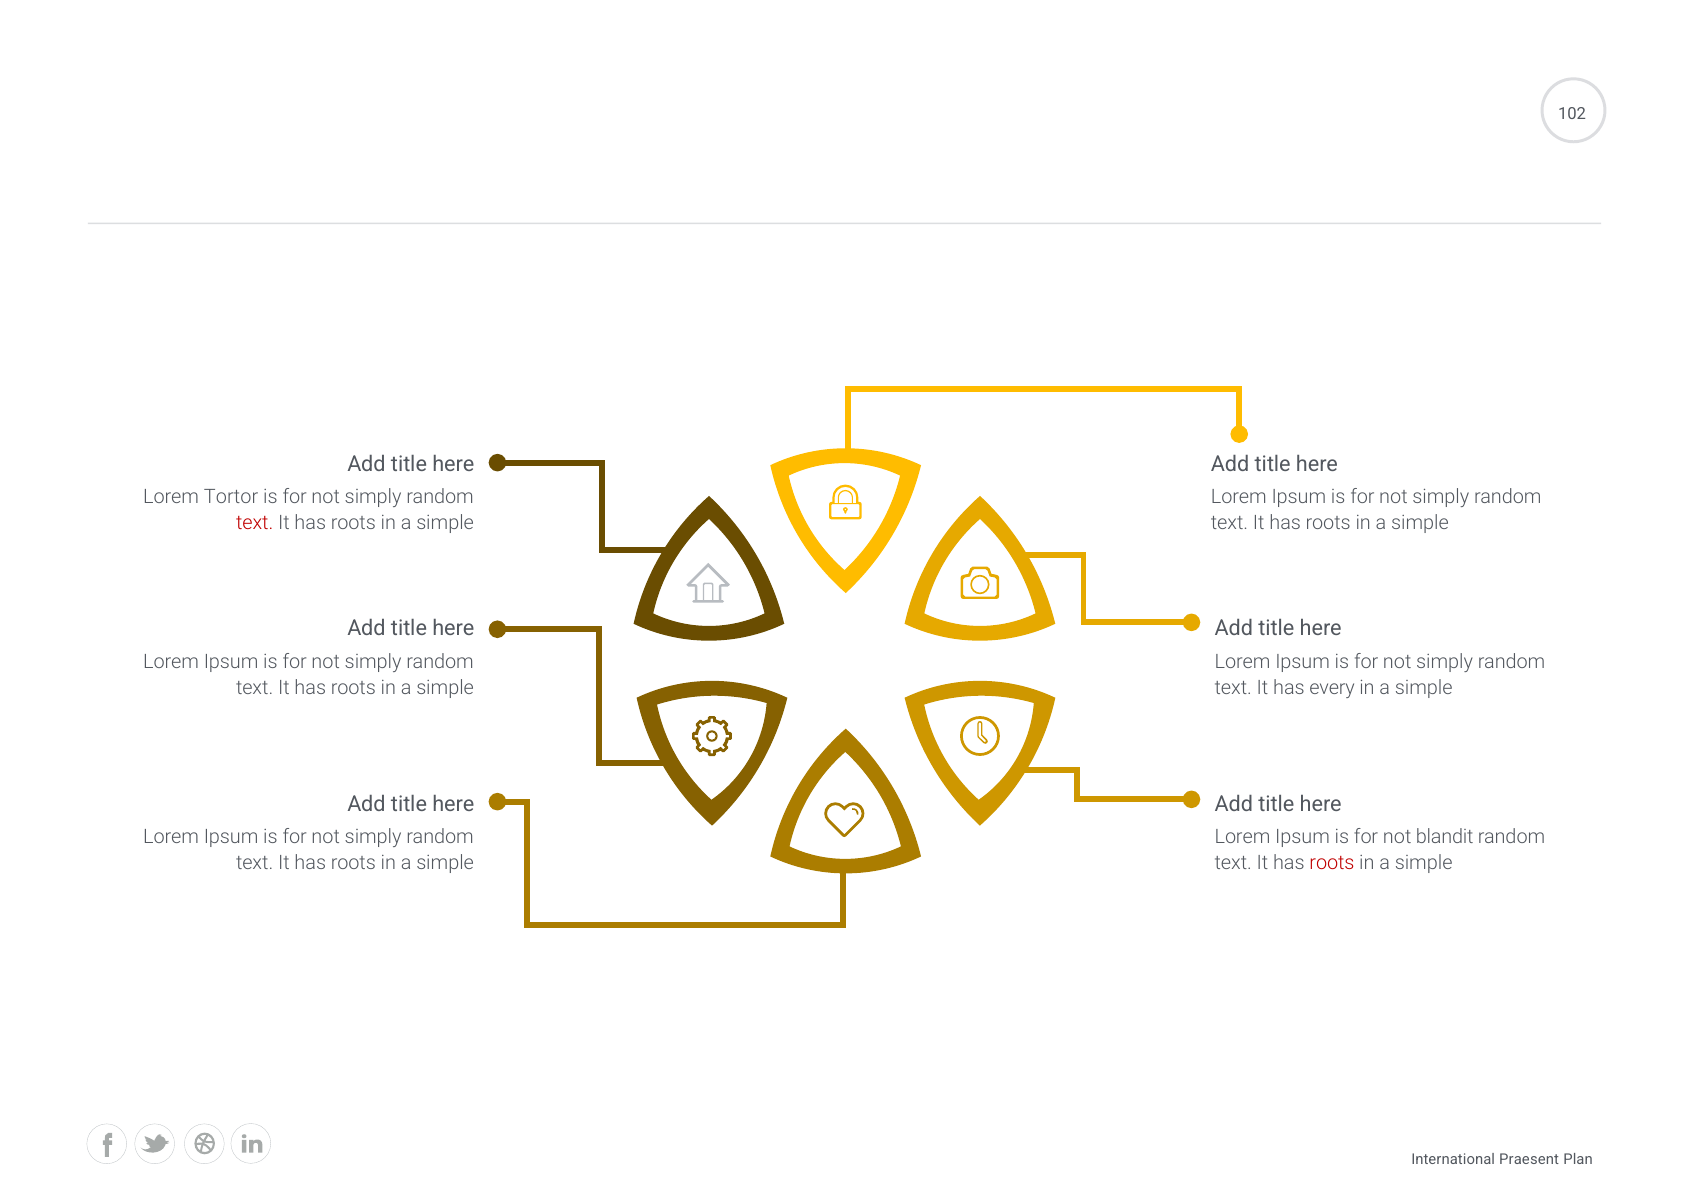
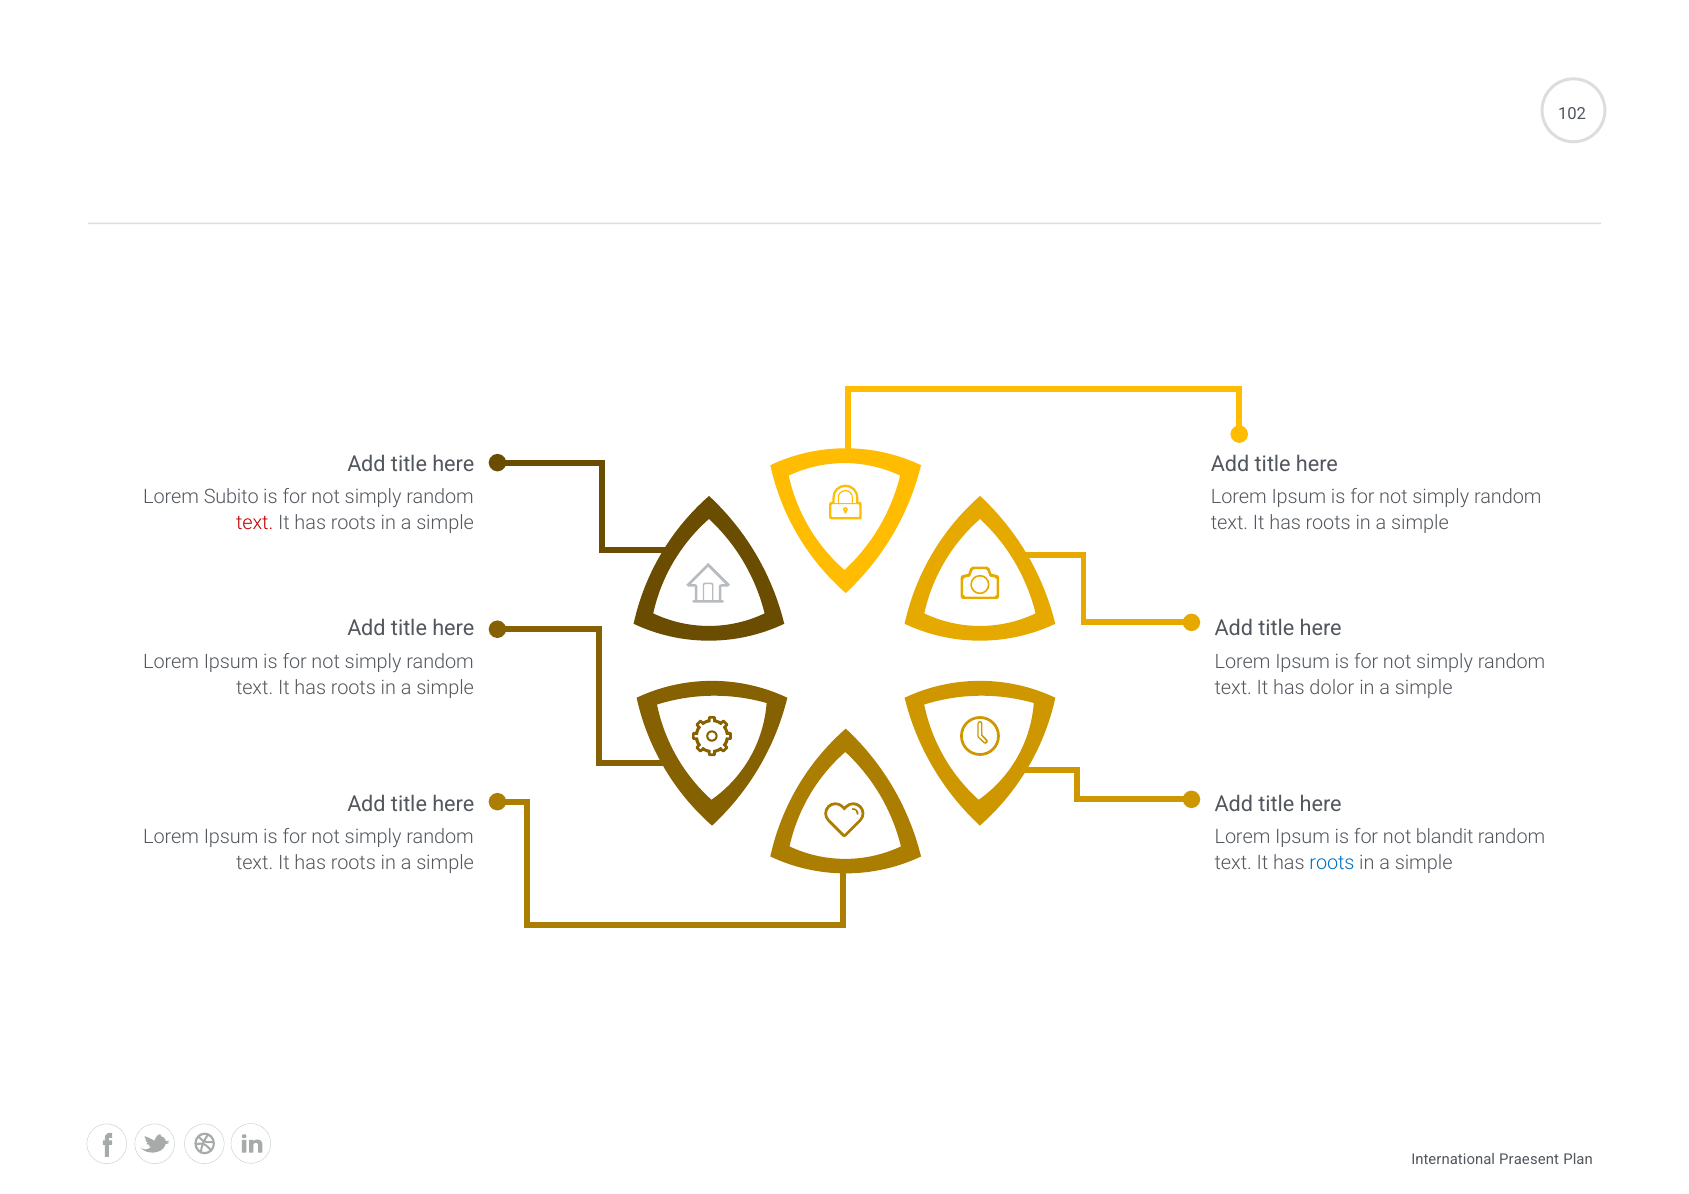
Tortor: Tortor -> Subito (231, 497)
every: every -> dolor (1332, 688)
roots colour: red -> blue (1332, 863)
